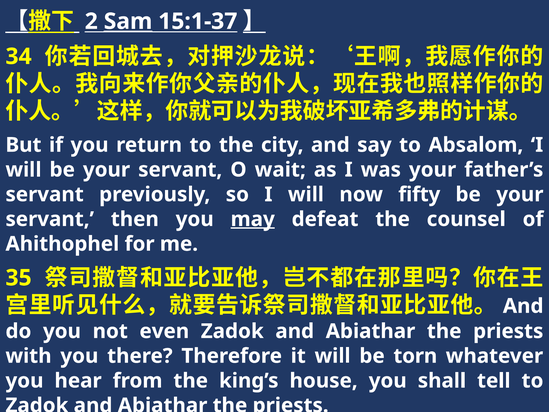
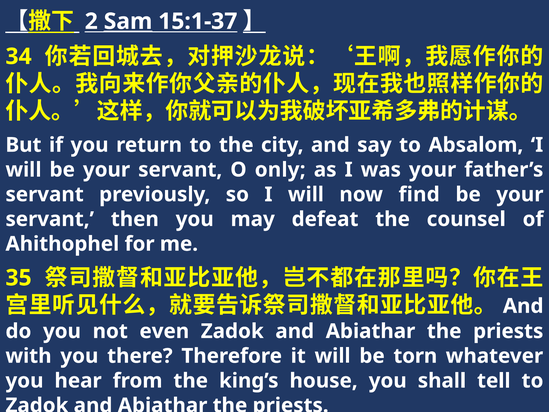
wait: wait -> only (280, 170)
fifty: fifty -> find (419, 194)
may underline: present -> none (253, 219)
